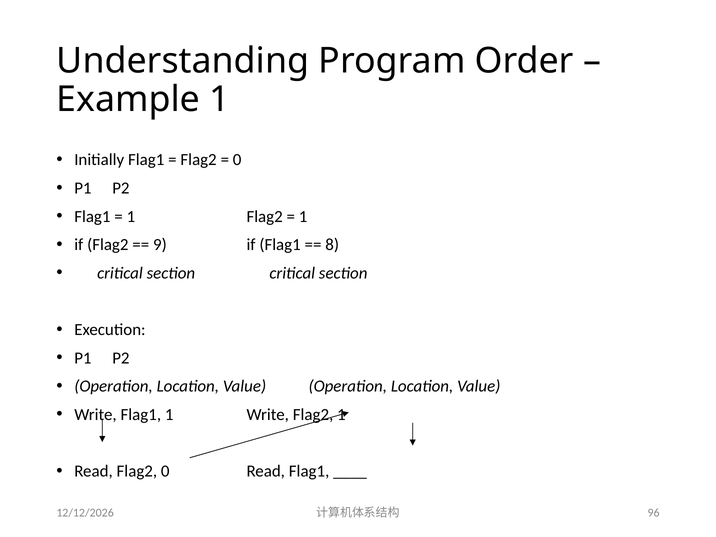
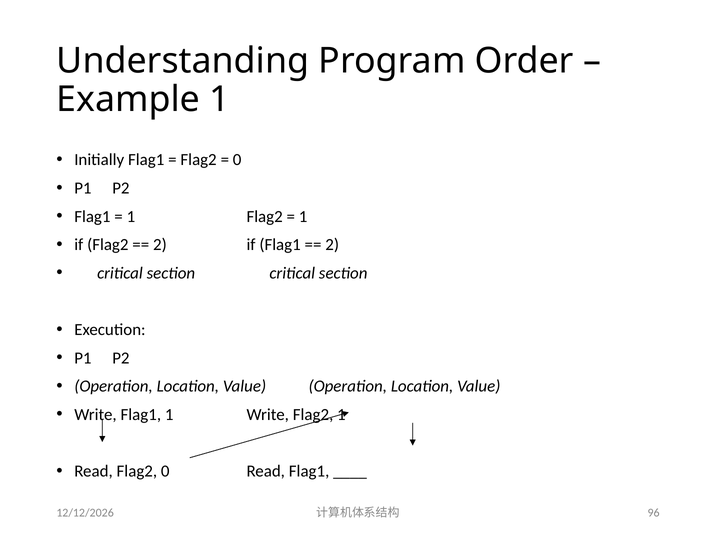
9: 9 -> 2 (160, 245)
8: 8 -> 2 (332, 245)
